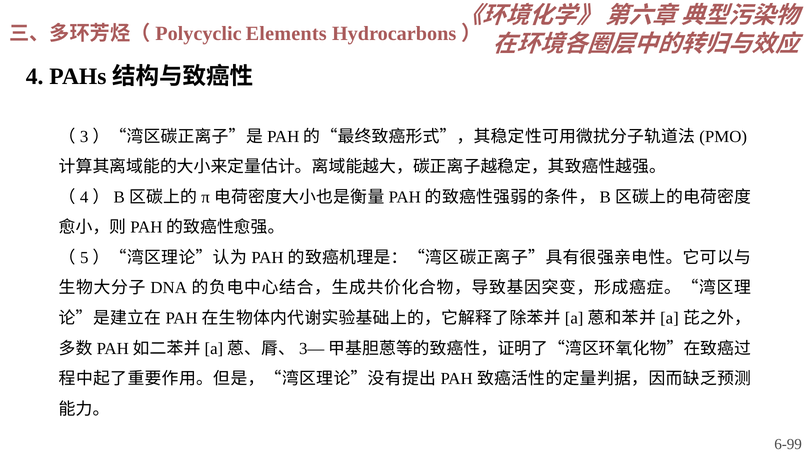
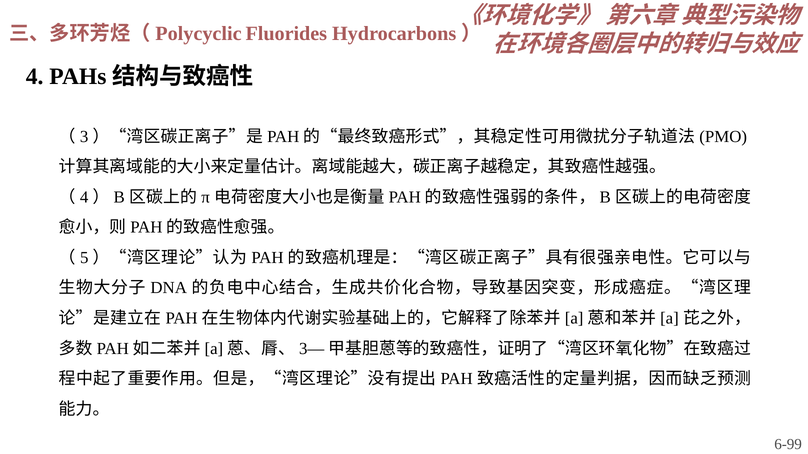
Elements: Elements -> Fluorides (286, 34)
